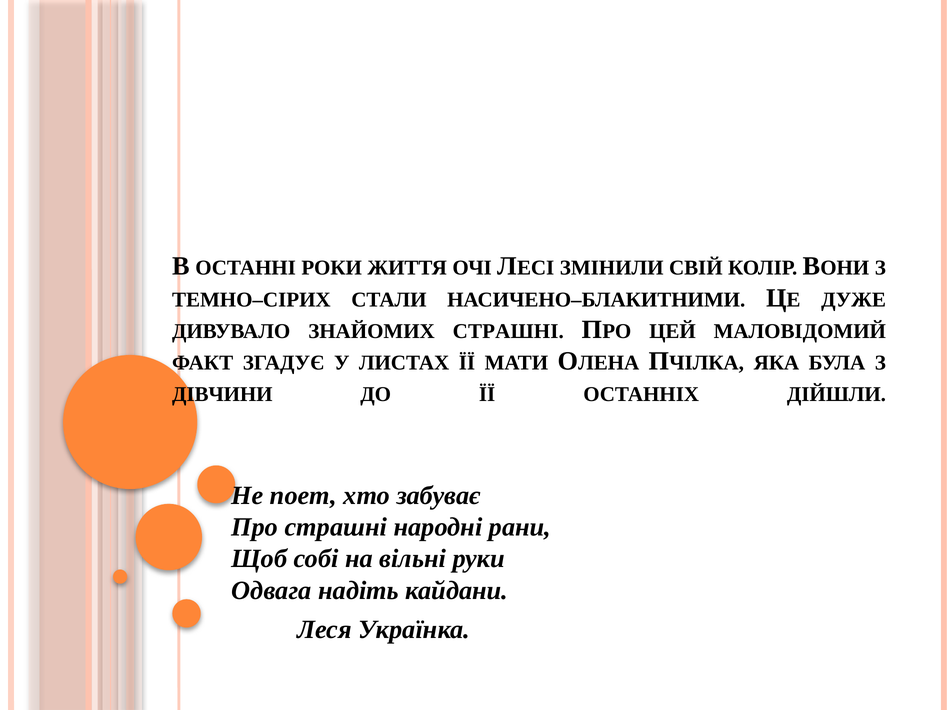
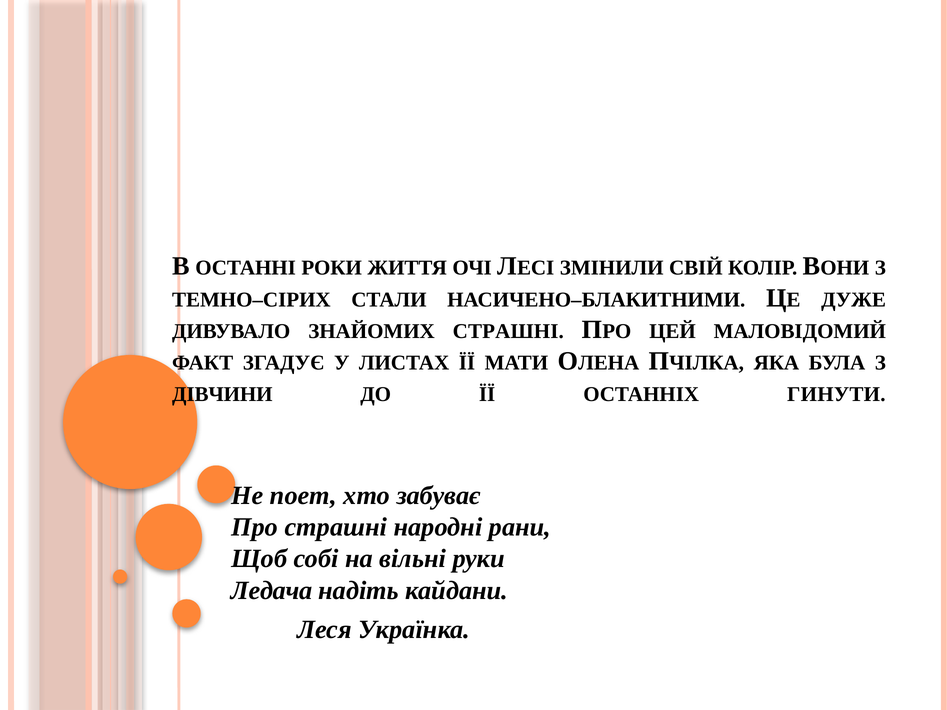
ДІЙШЛИ: ДІЙШЛИ -> ГИНУТИ (836, 394)
Одвага: Одвага -> Ледача (272, 591)
